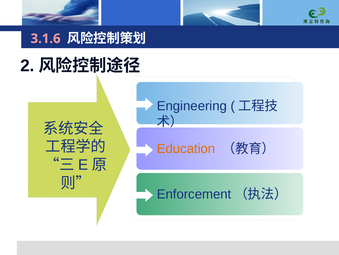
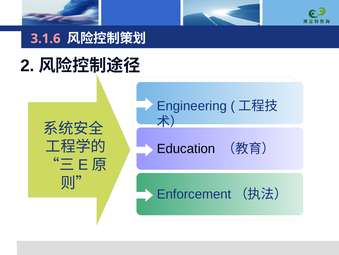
Education colour: orange -> black (186, 148)
